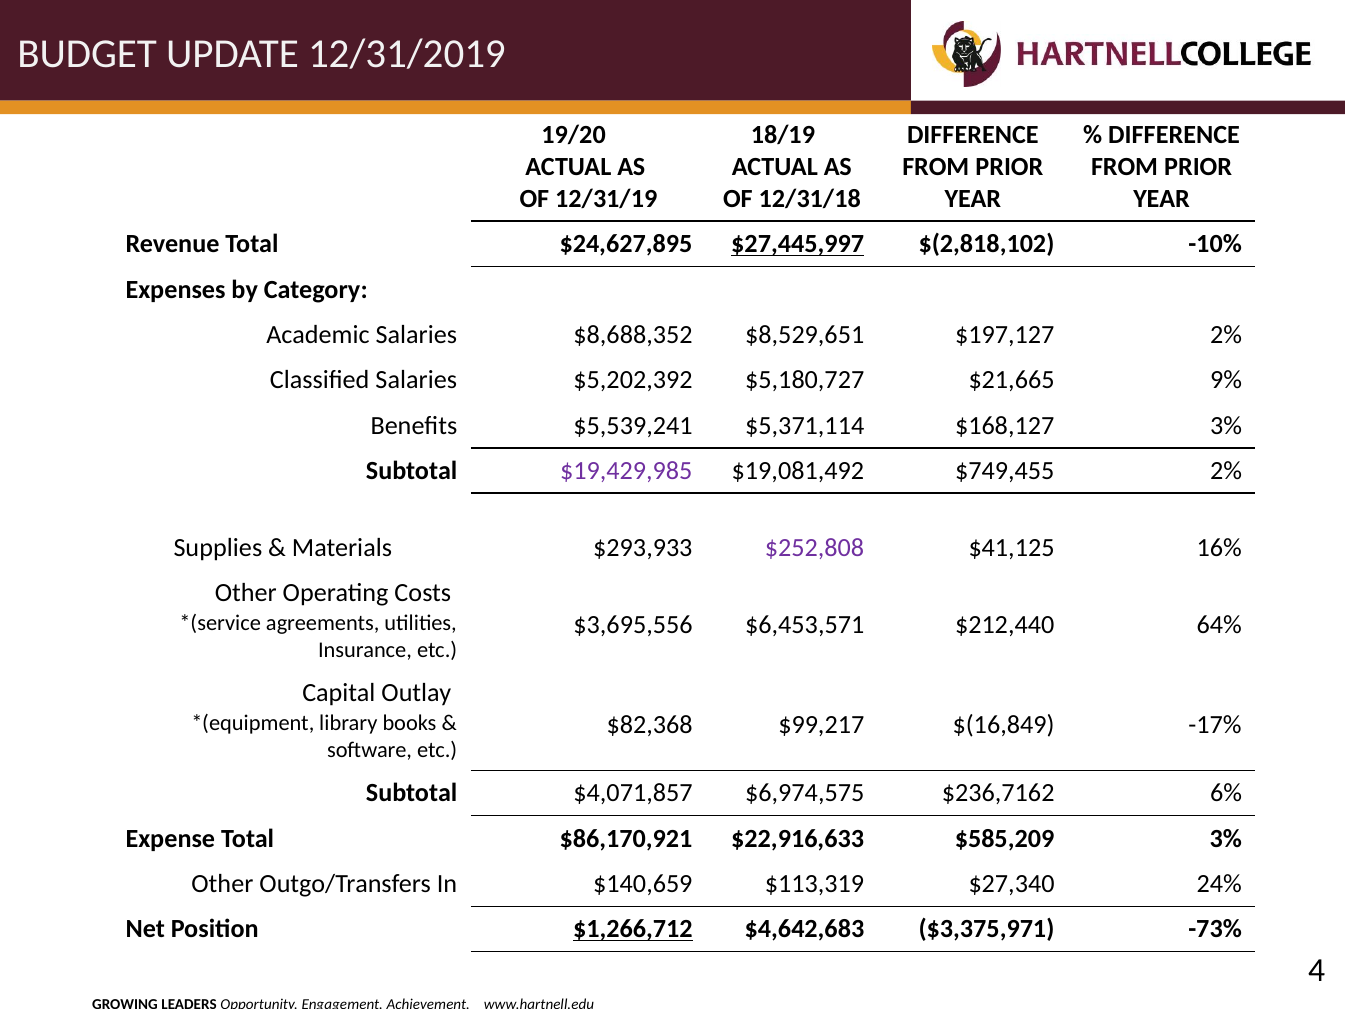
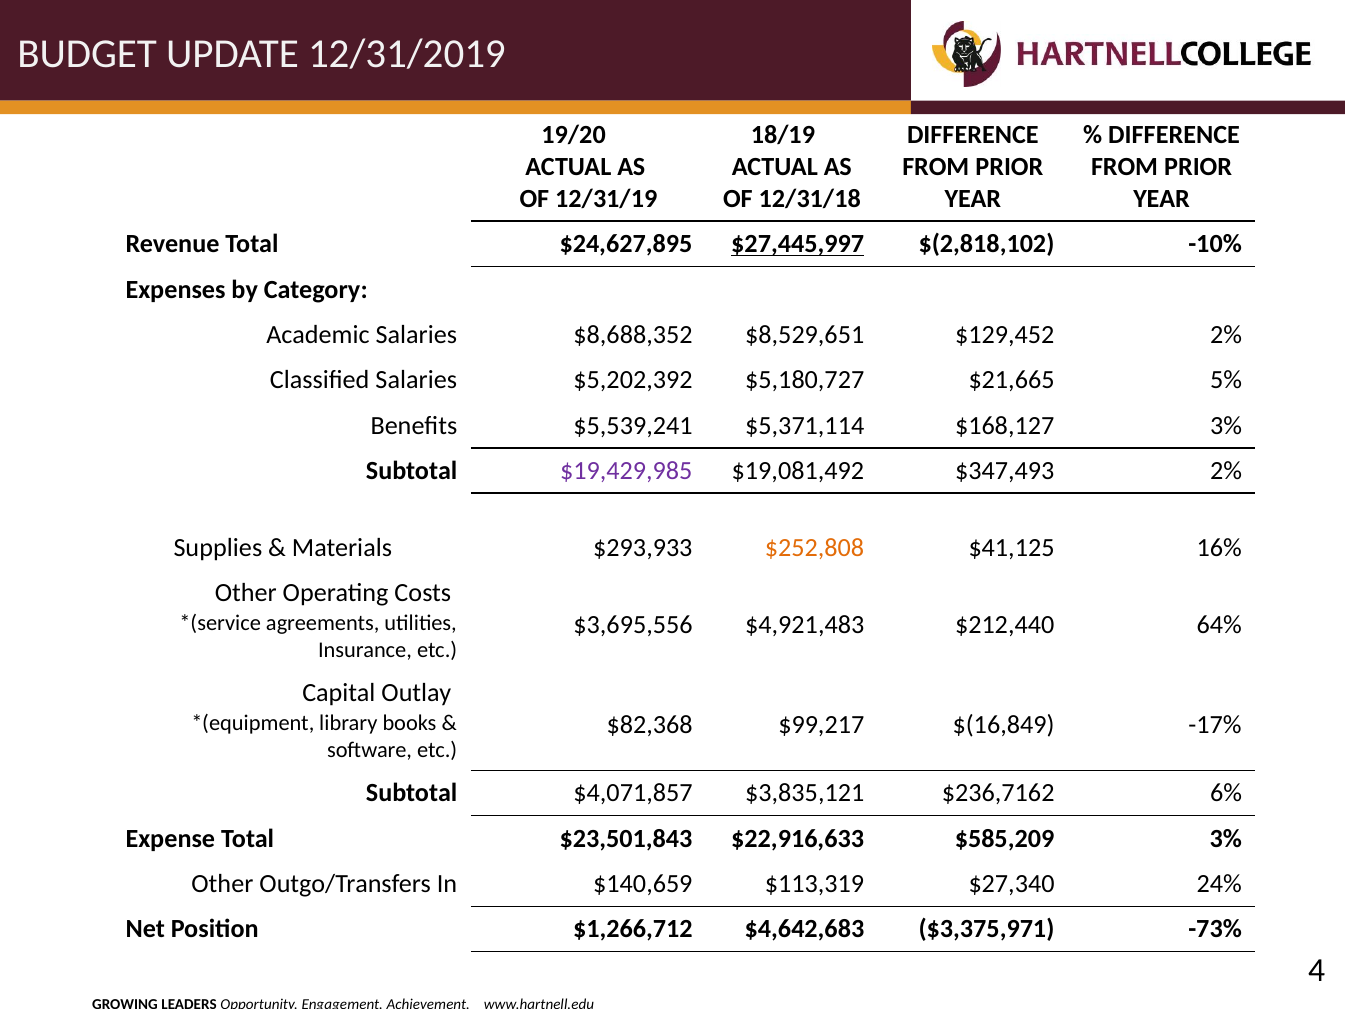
$197,127: $197,127 -> $129,452 (1005, 335)
9%: 9% -> 5% (1226, 380)
$749,455: $749,455 -> $347,493 (1005, 471)
$252,808 colour: purple -> orange (814, 548)
$6,453,571: $6,453,571 -> $4,921,483 (805, 625)
$6,974,575: $6,974,575 -> $3,835,121 (805, 793)
$86,170,921: $86,170,921 -> $23,501,843 (626, 838)
$1,266,712 underline: present -> none (633, 929)
